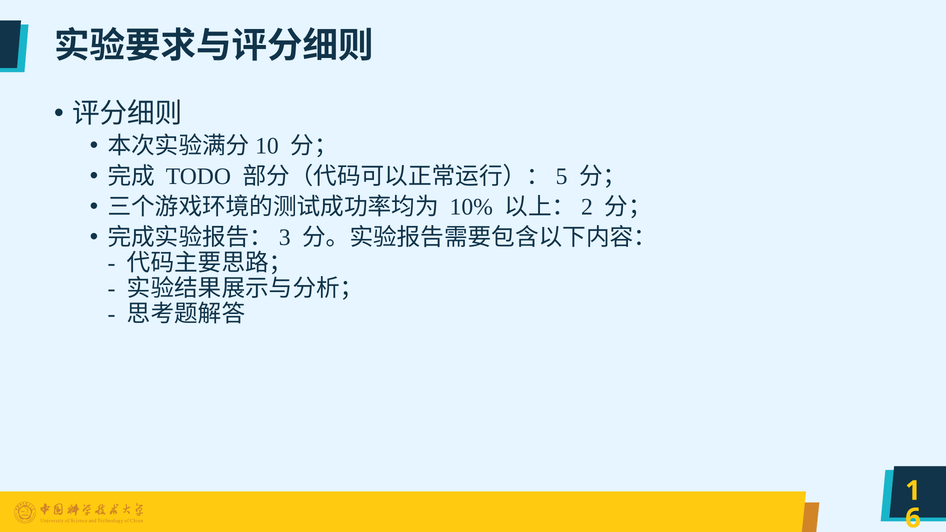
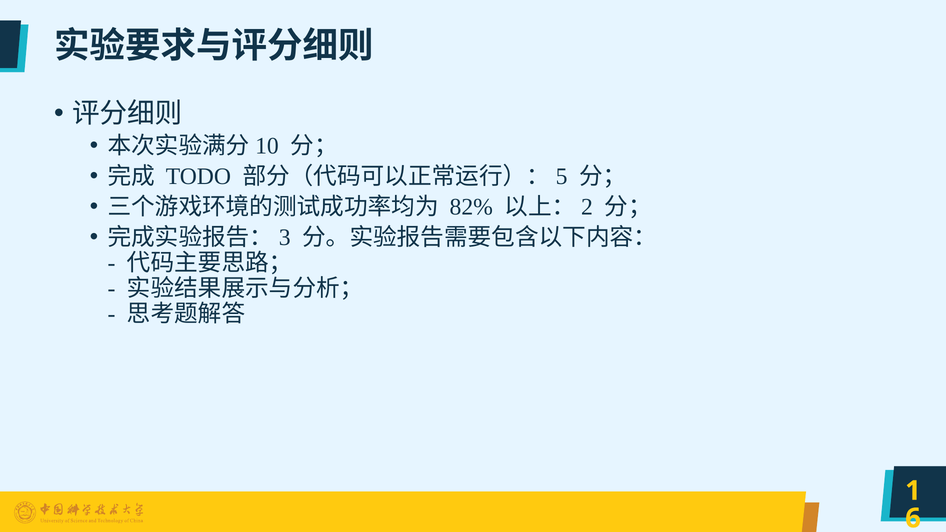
10%: 10% -> 82% (471, 207)
